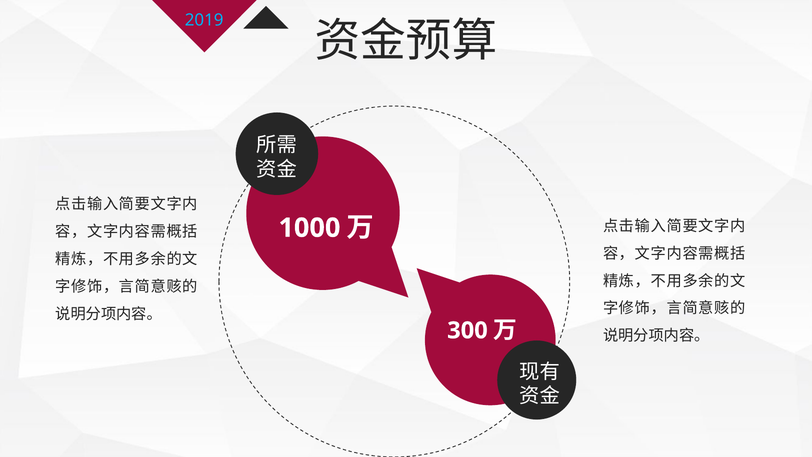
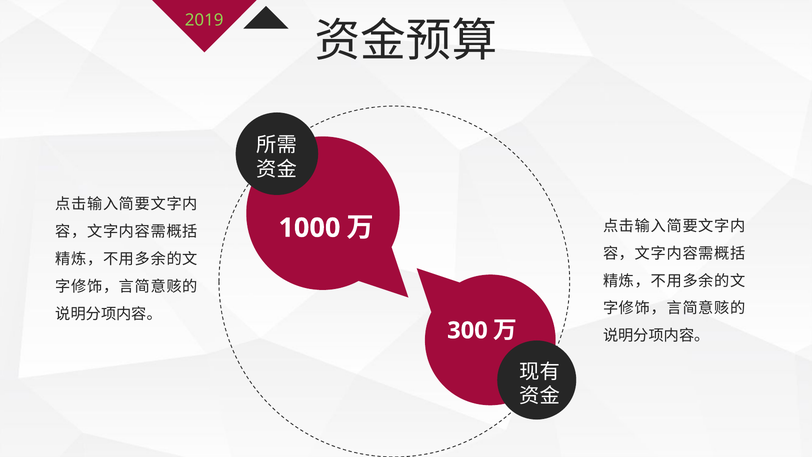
2019 colour: light blue -> light green (204, 20)
